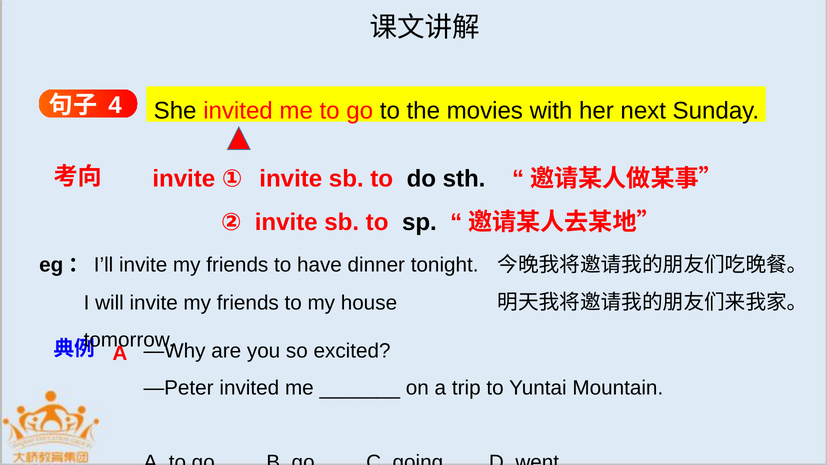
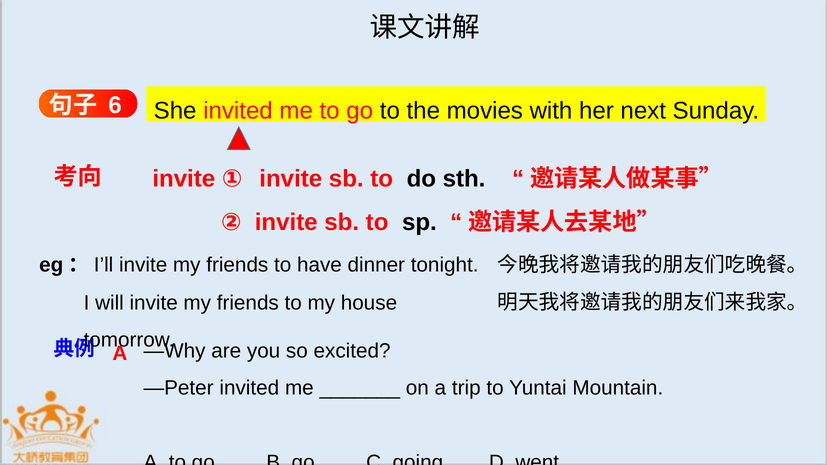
4: 4 -> 6 (115, 106)
